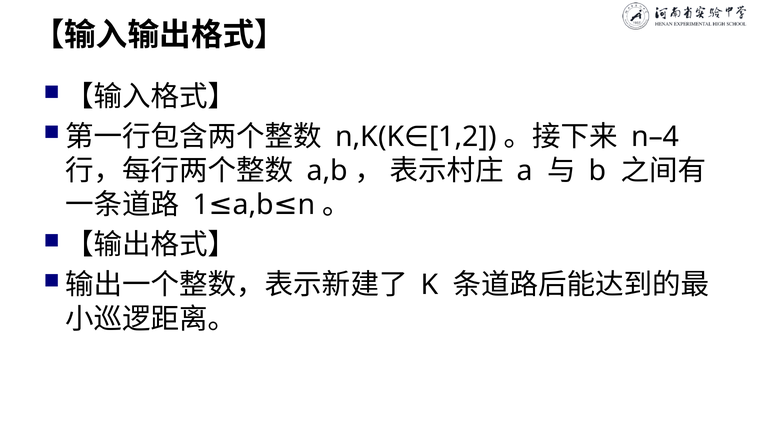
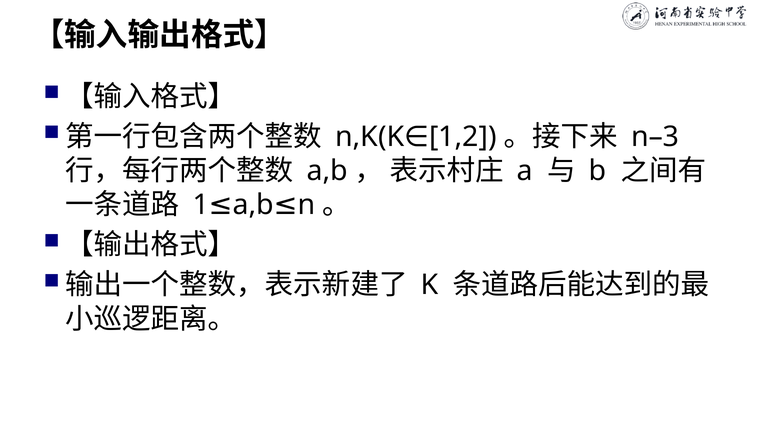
n–4: n–4 -> n–3 (655, 137)
